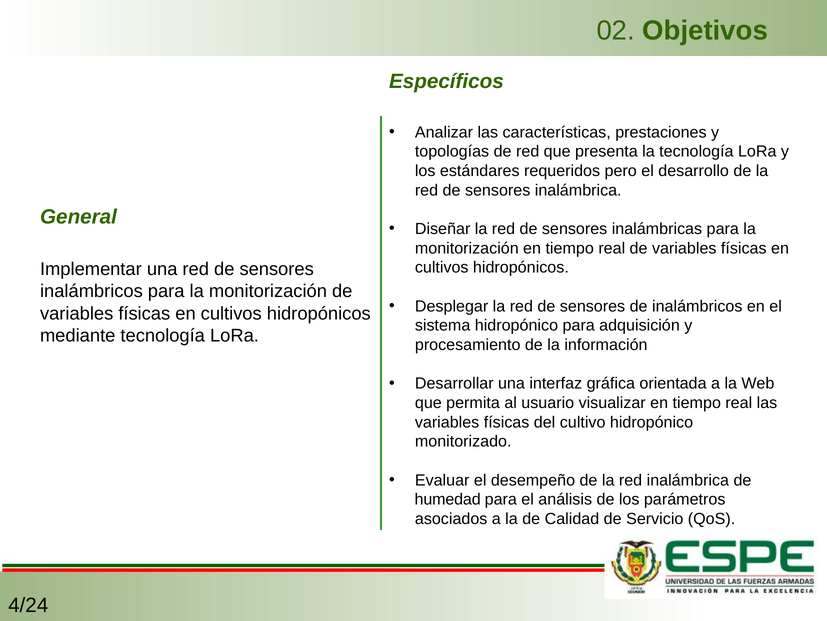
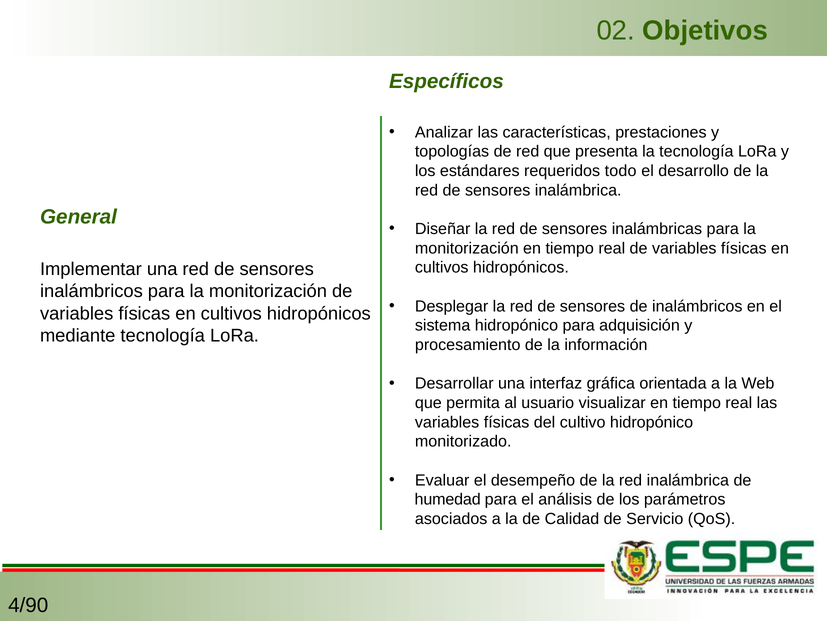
pero: pero -> todo (621, 171)
4/24: 4/24 -> 4/90 (28, 605)
